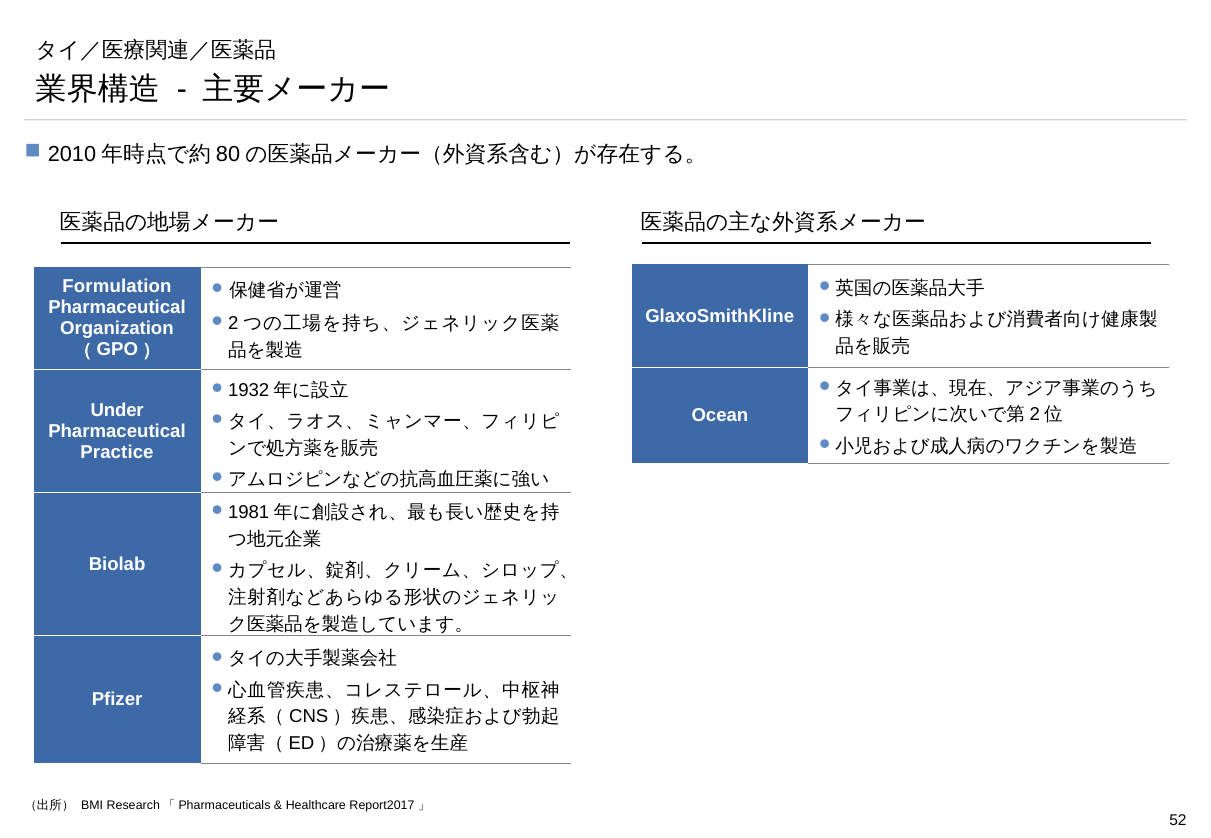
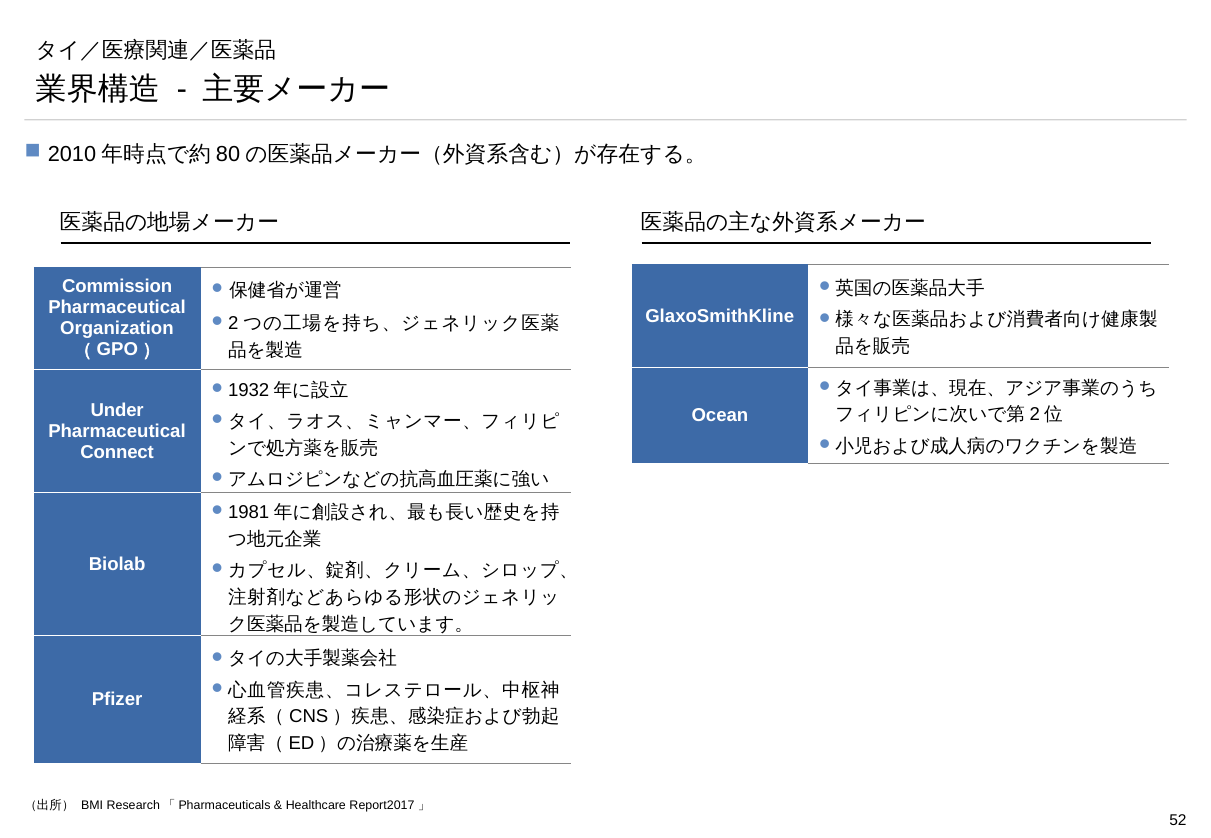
Formulation: Formulation -> Commission (117, 286)
Practice: Practice -> Connect (117, 452)
